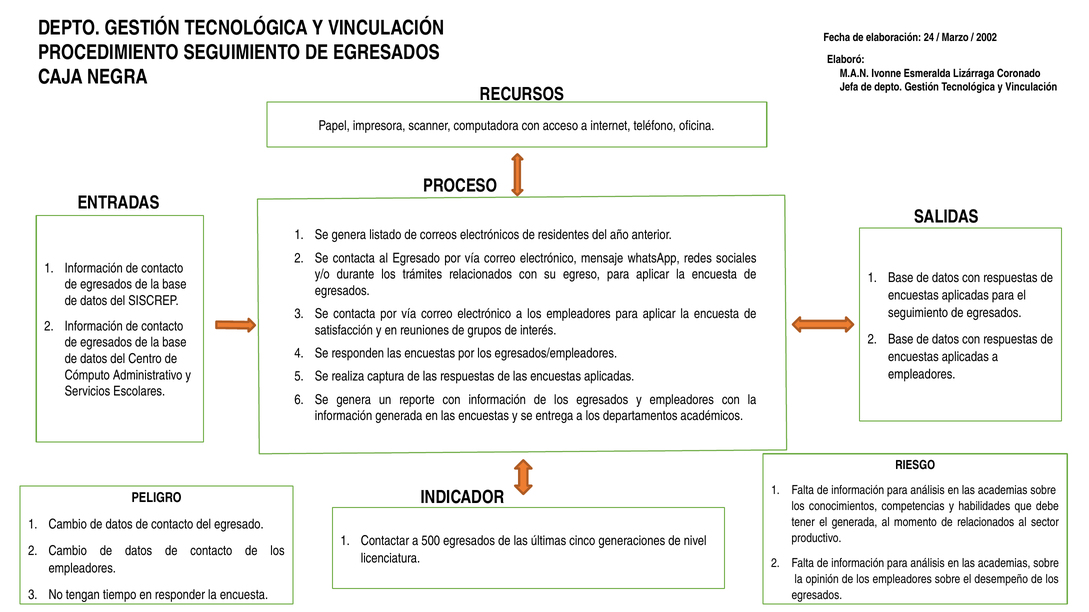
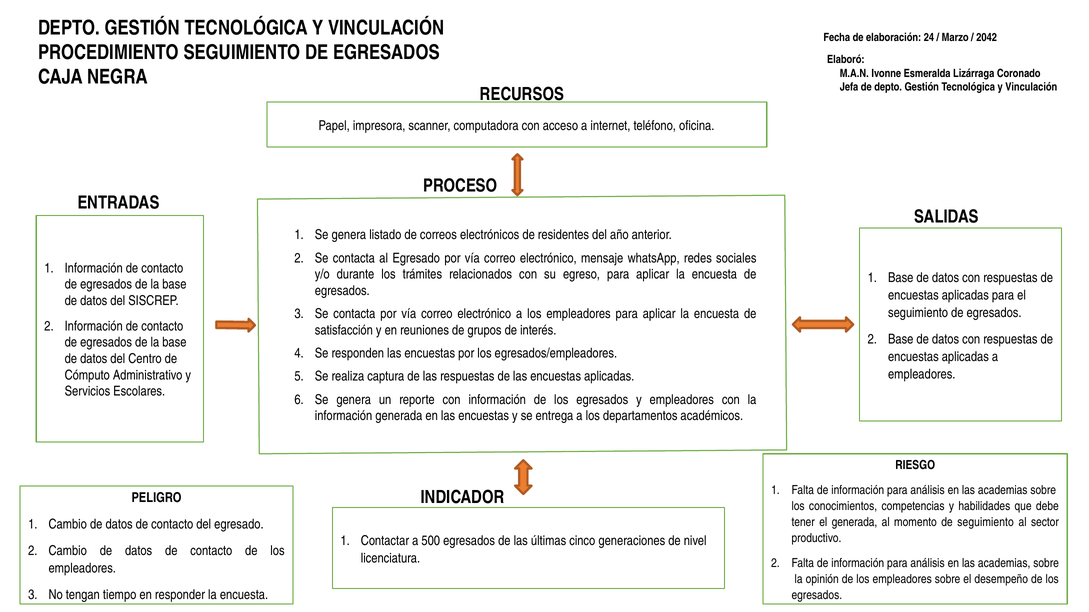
2002: 2002 -> 2042 (987, 38)
de relacionados: relacionados -> seguimiento (986, 523)
